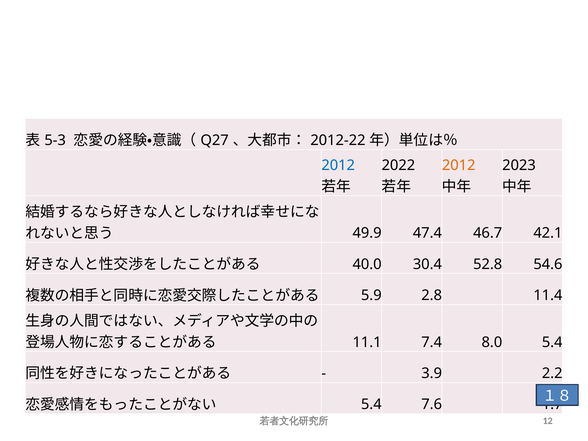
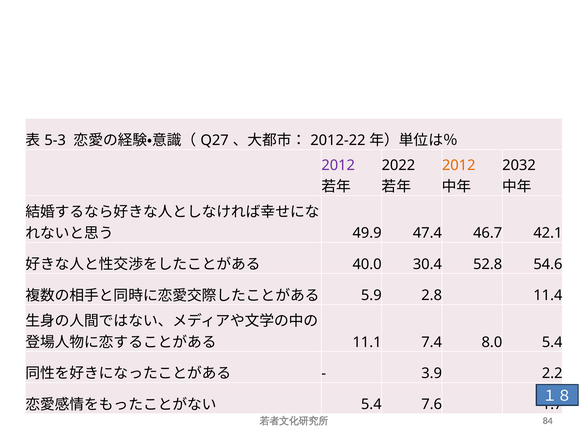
2012 colour: blue -> purple (338, 165)
2023: 2023 -> 2032 (519, 165)
12: 12 -> 84 (548, 421)
